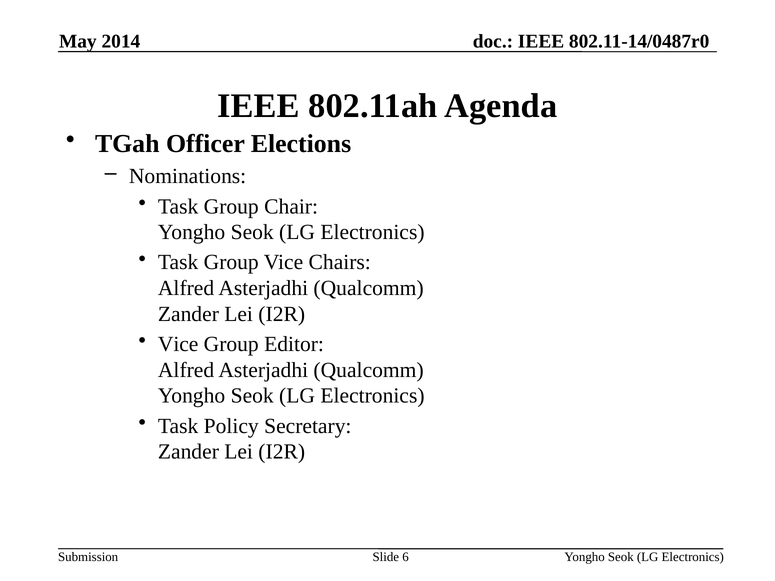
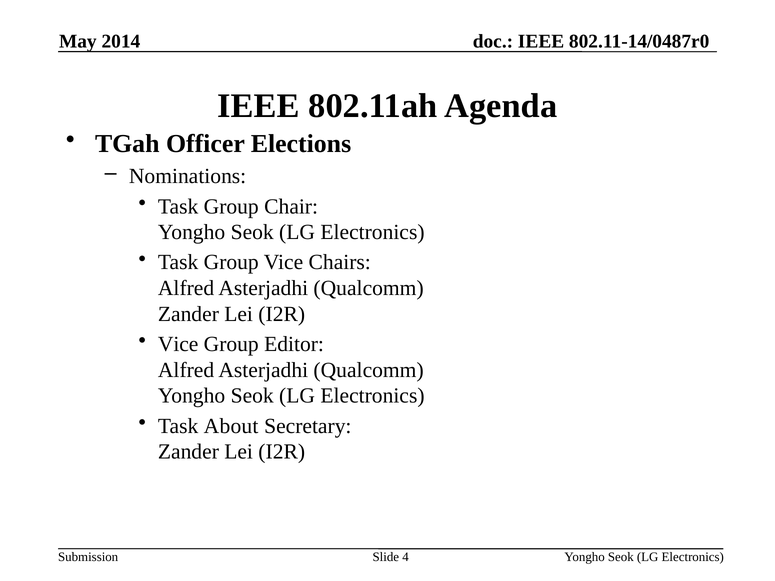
Policy: Policy -> About (231, 426)
6: 6 -> 4 (406, 557)
